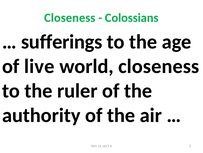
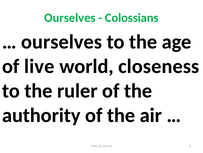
Closeness: Closeness -> Ourselves (70, 18)
sufferings: sufferings -> ourselves (62, 42)
